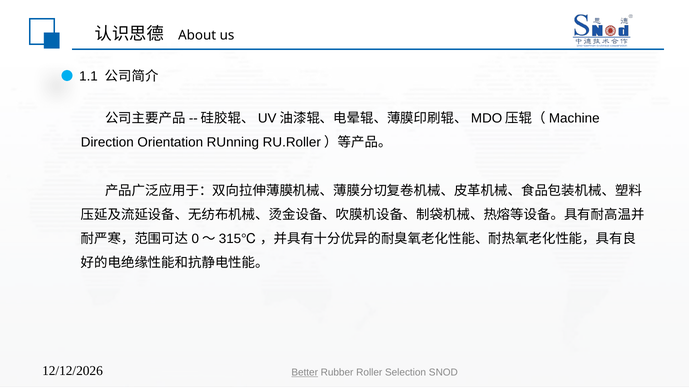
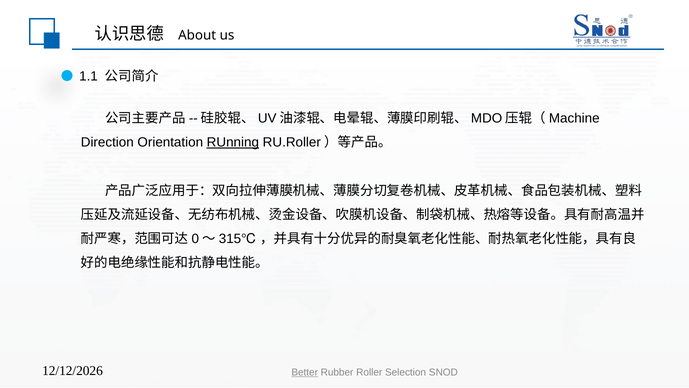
RUnning underline: none -> present (233, 142)
